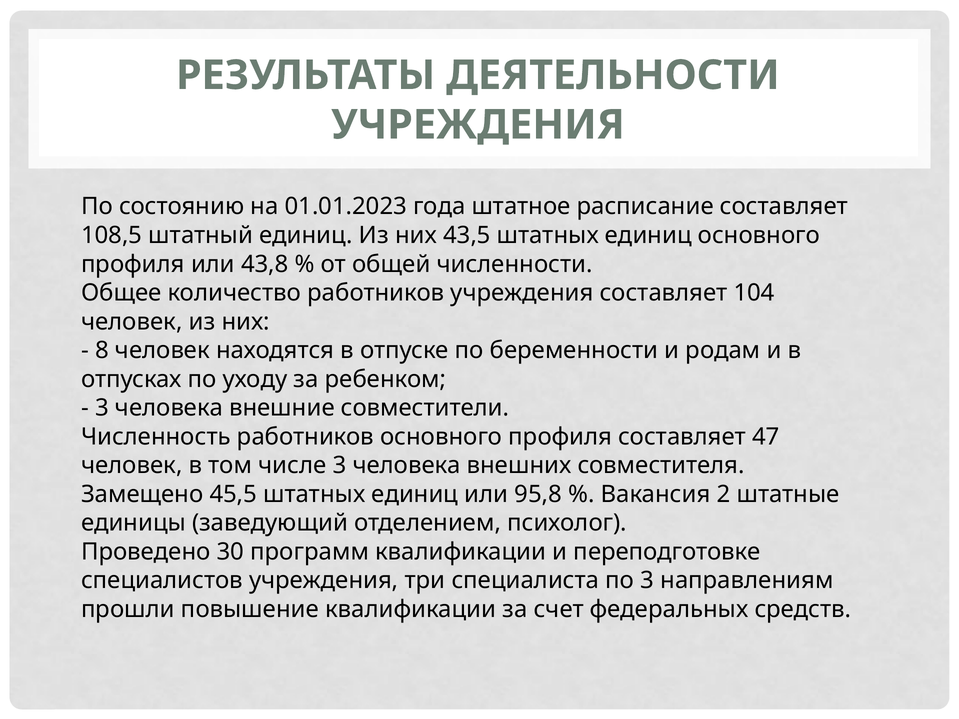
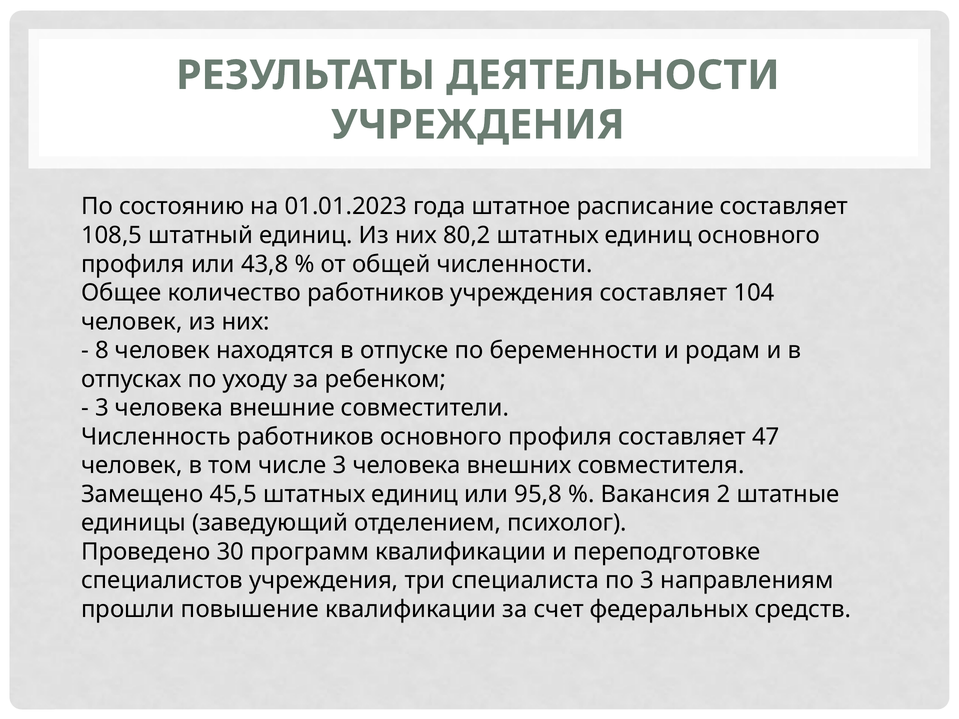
43,5: 43,5 -> 80,2 (467, 235)
